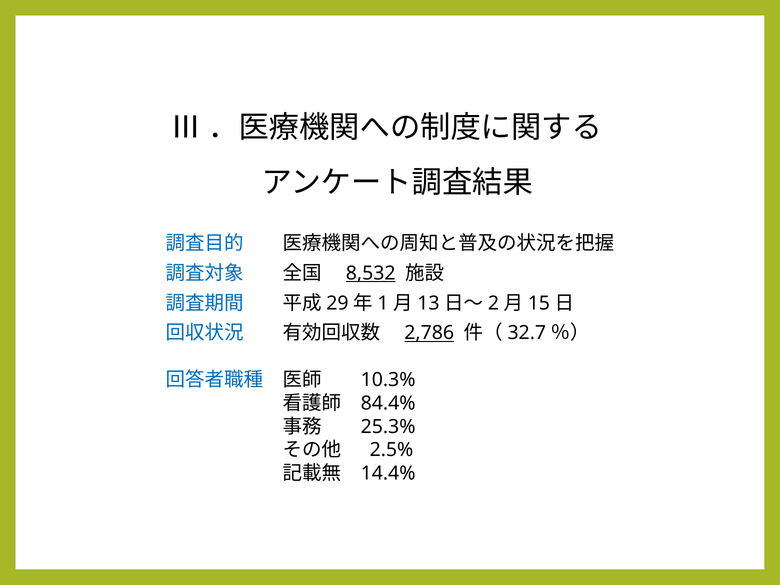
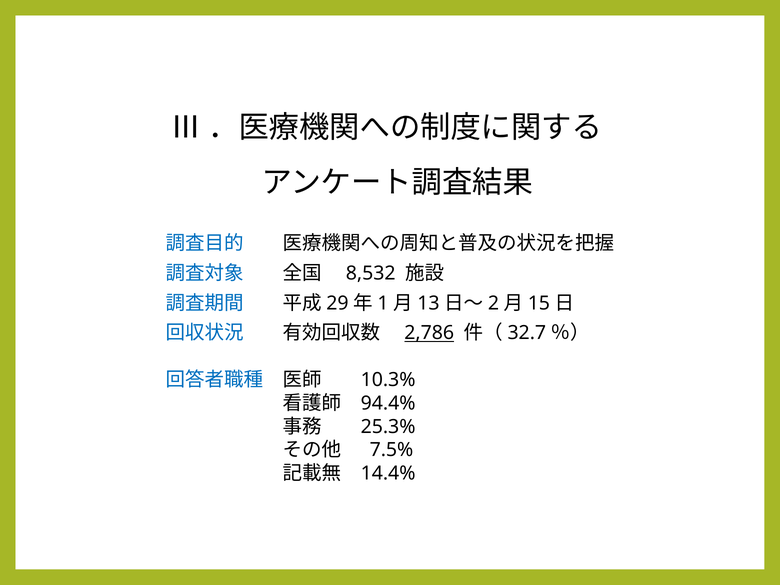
8,532 underline: present -> none (371, 273)
84.4%: 84.4% -> 94.4% (388, 403)
2.5%: 2.5% -> 7.5% (391, 450)
